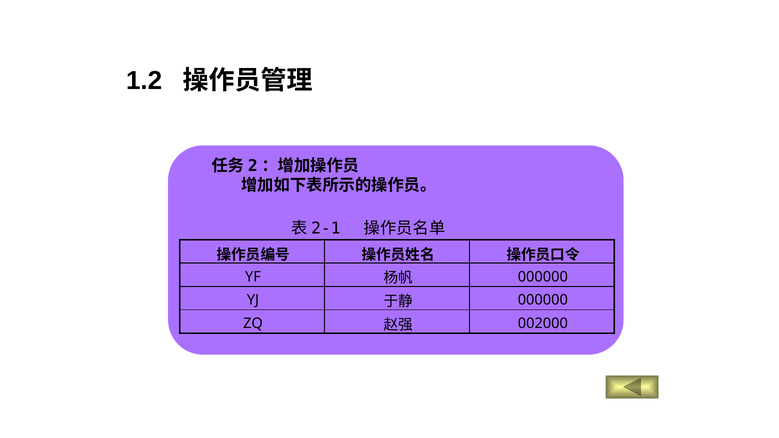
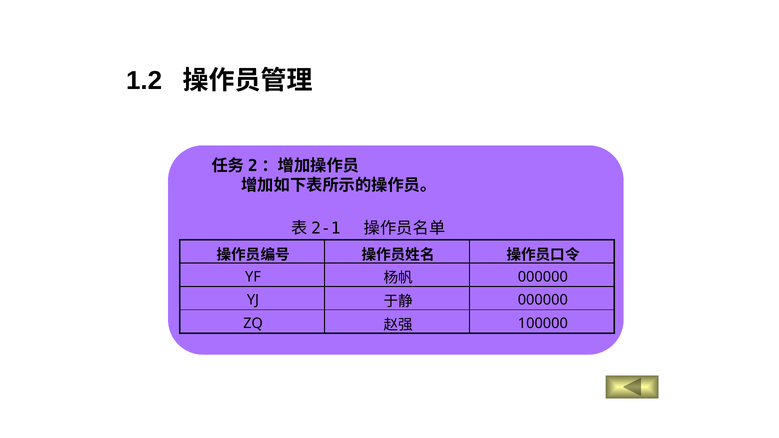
002000: 002000 -> 100000 (543, 324)
